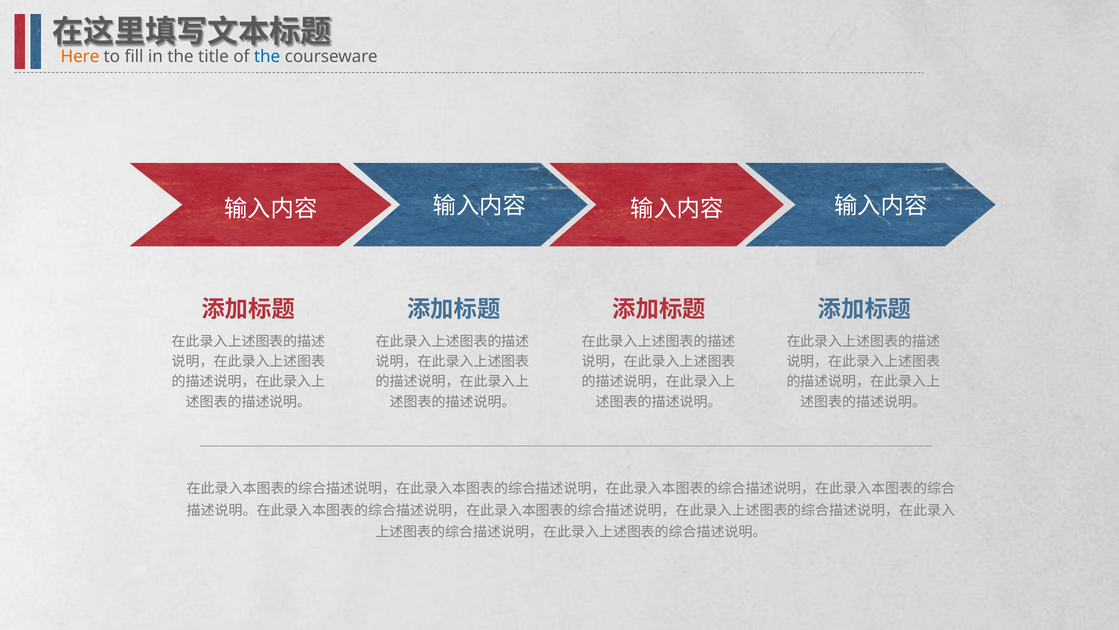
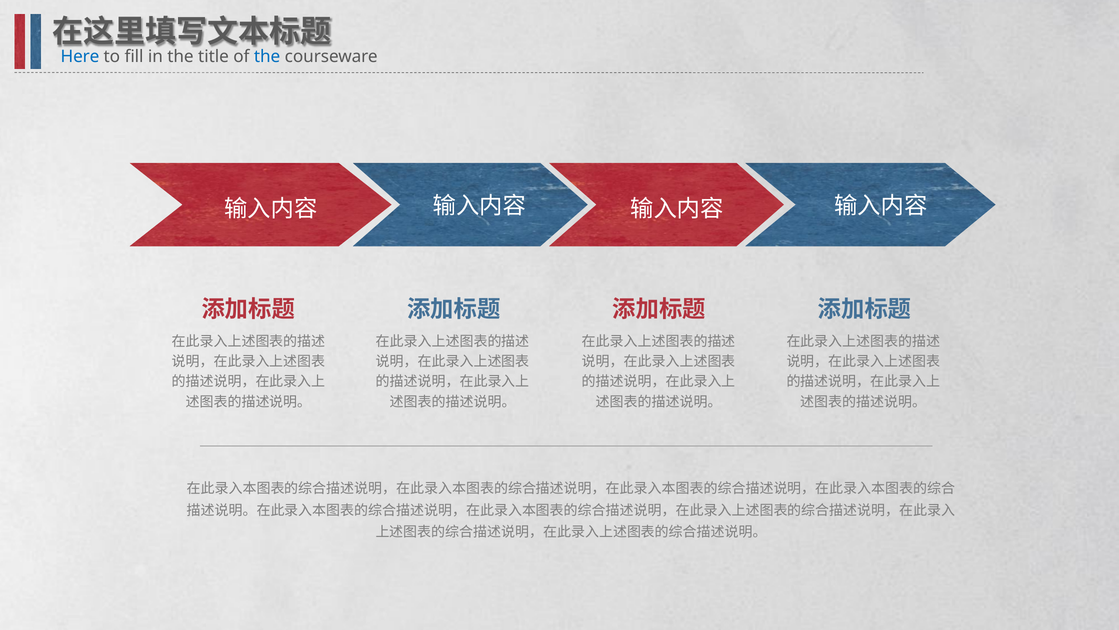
Here colour: orange -> blue (80, 57)
